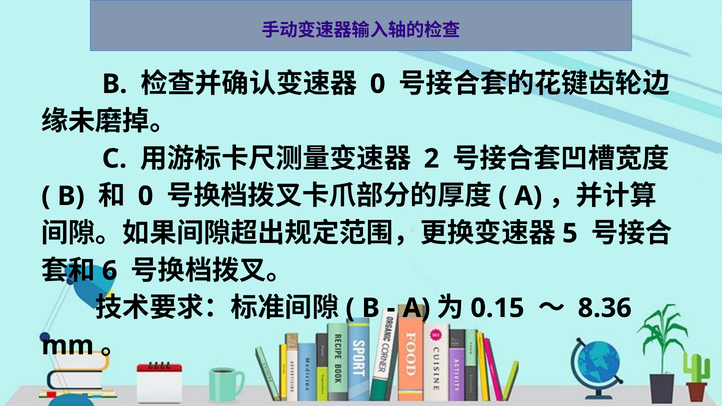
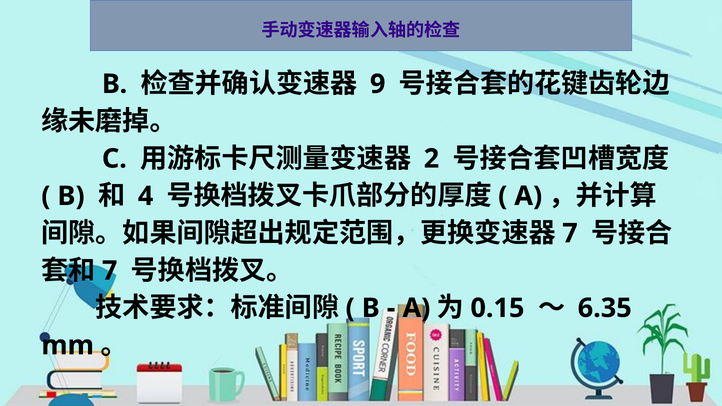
0: 0 -> 9 (378, 84)
0: 0 -> 4 (146, 196)
5: 5 -> 7 (570, 233)
6: 6 -> 7 (110, 271)
8.36: 8.36 -> 6.35 (605, 308)
